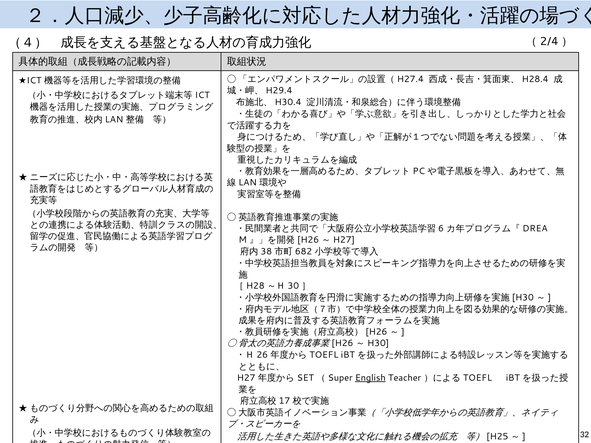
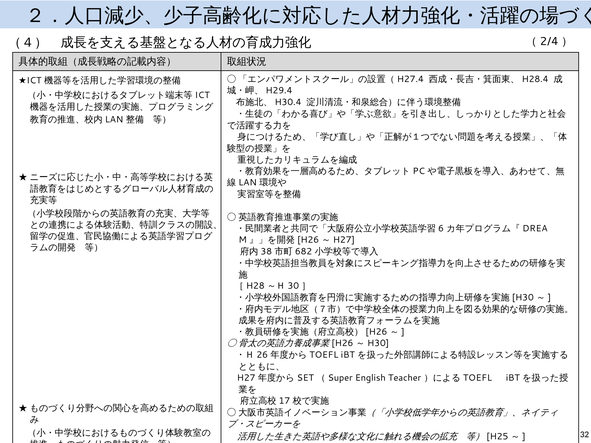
English underline: present -> none (370, 378)
